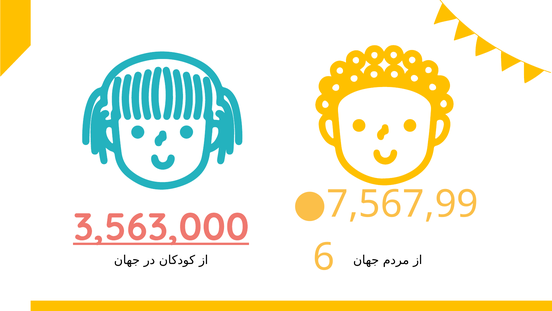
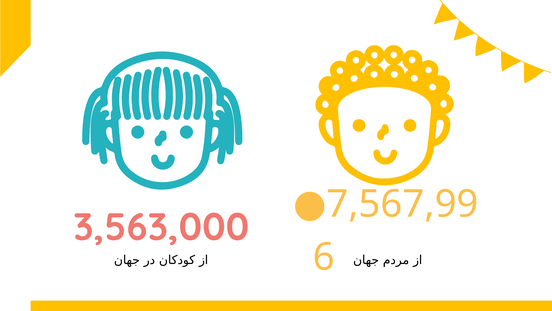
3,563,000 underline: present -> none (161, 227)
